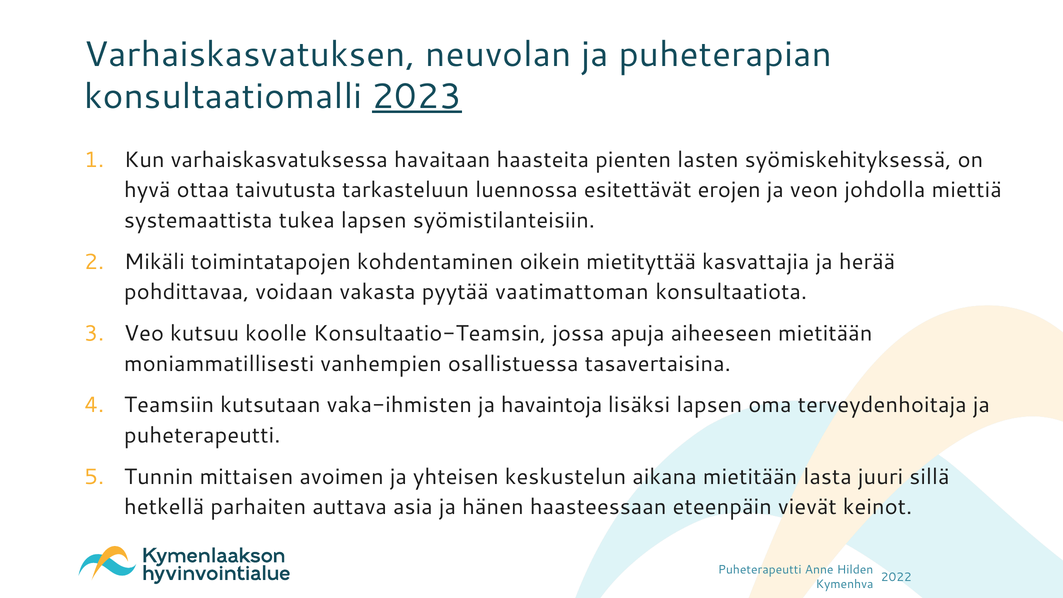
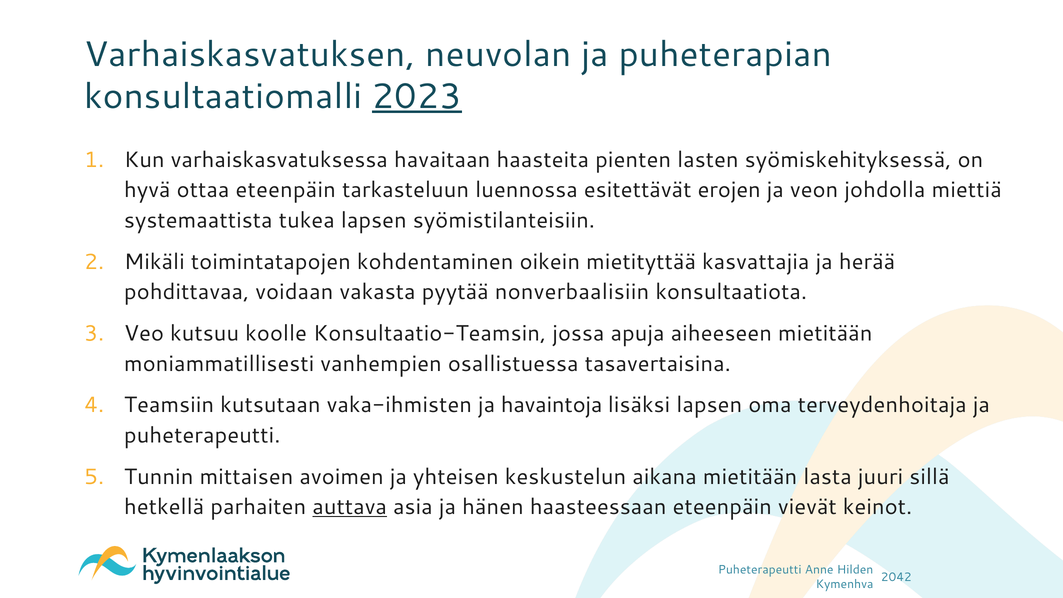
ottaa taivutusta: taivutusta -> eteenpäin (286, 190)
vaatimattoman: vaatimattoman -> nonverbaalisiin (572, 292)
auttava underline: none -> present (350, 507)
2022: 2022 -> 2042 (896, 577)
